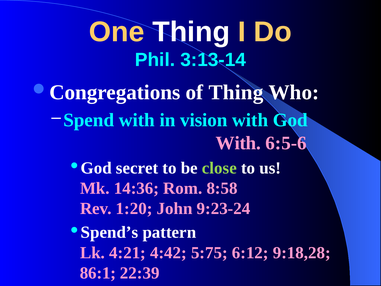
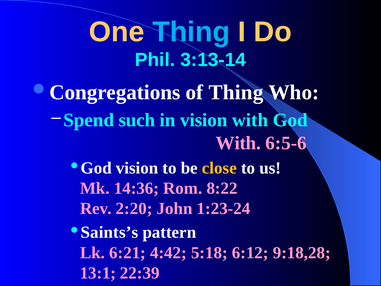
Thing colour: white -> light blue (191, 32)
Spend with: with -> such (137, 120)
God secret: secret -> vision (137, 168)
close colour: light green -> yellow (219, 168)
8:58: 8:58 -> 8:22 (222, 188)
1:20: 1:20 -> 2:20 (134, 208)
9:23-24: 9:23-24 -> 1:23-24 (223, 208)
Spend’s: Spend’s -> Saints’s (109, 232)
4:21: 4:21 -> 6:21 (128, 252)
5:75: 5:75 -> 5:18 (209, 252)
86:1: 86:1 -> 13:1 (98, 273)
